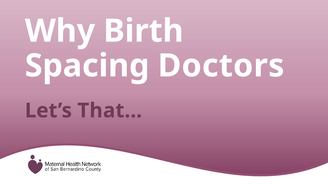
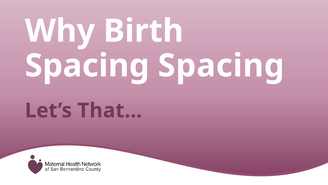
Spacing Doctors: Doctors -> Spacing (221, 66)
